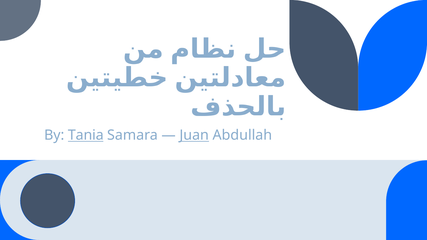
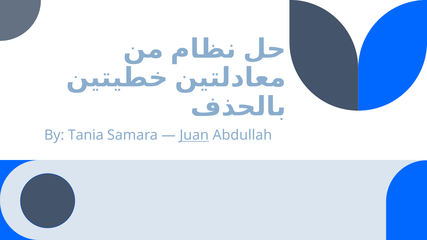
Tania underline: present -> none (86, 135)
